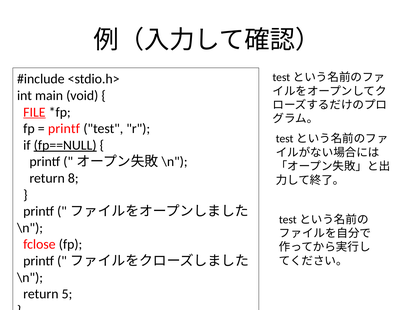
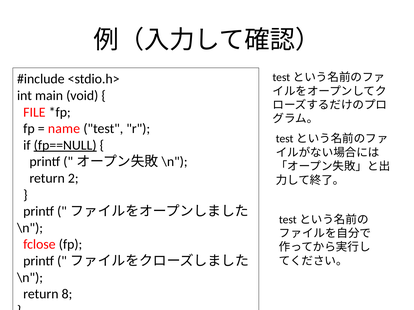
FILE underline: present -> none (34, 112)
printf: printf -> name (64, 129)
8: 8 -> 2 (73, 179)
5: 5 -> 8 (67, 294)
